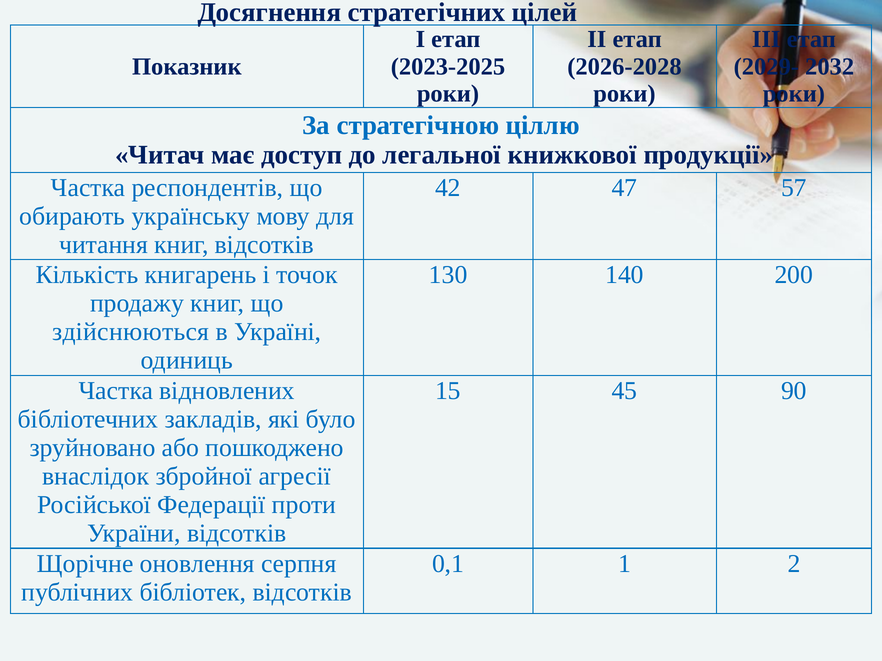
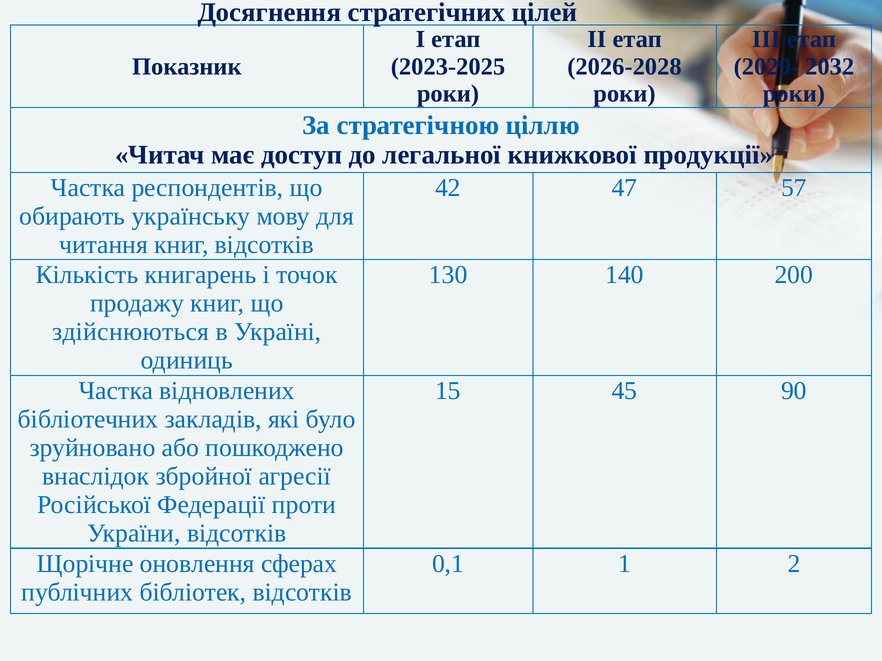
серпня: серпня -> сферах (299, 564)
